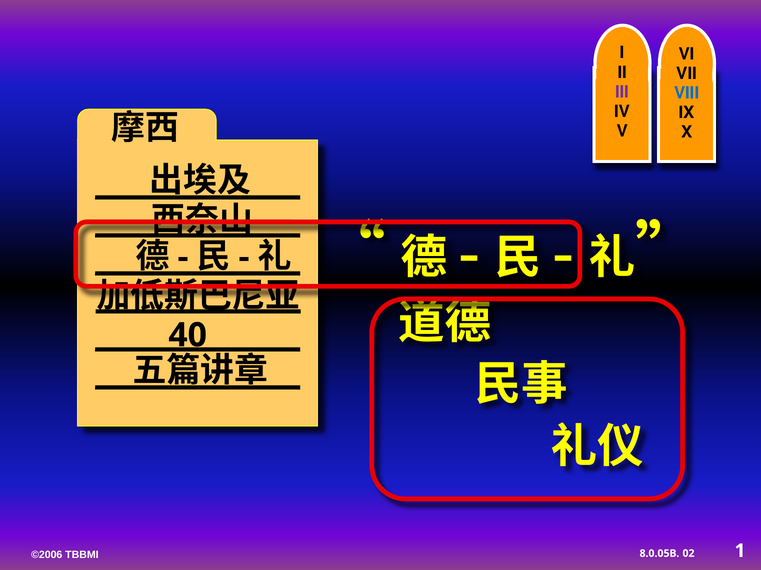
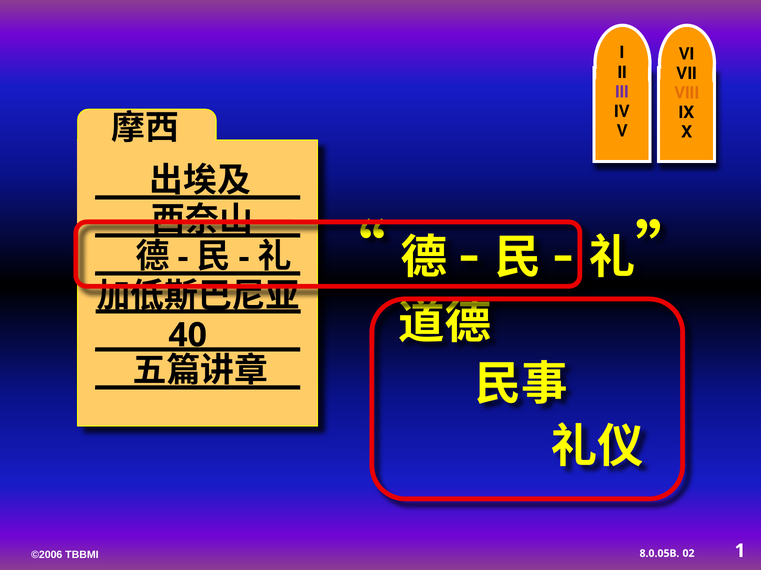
VIII colour: blue -> orange (687, 93)
